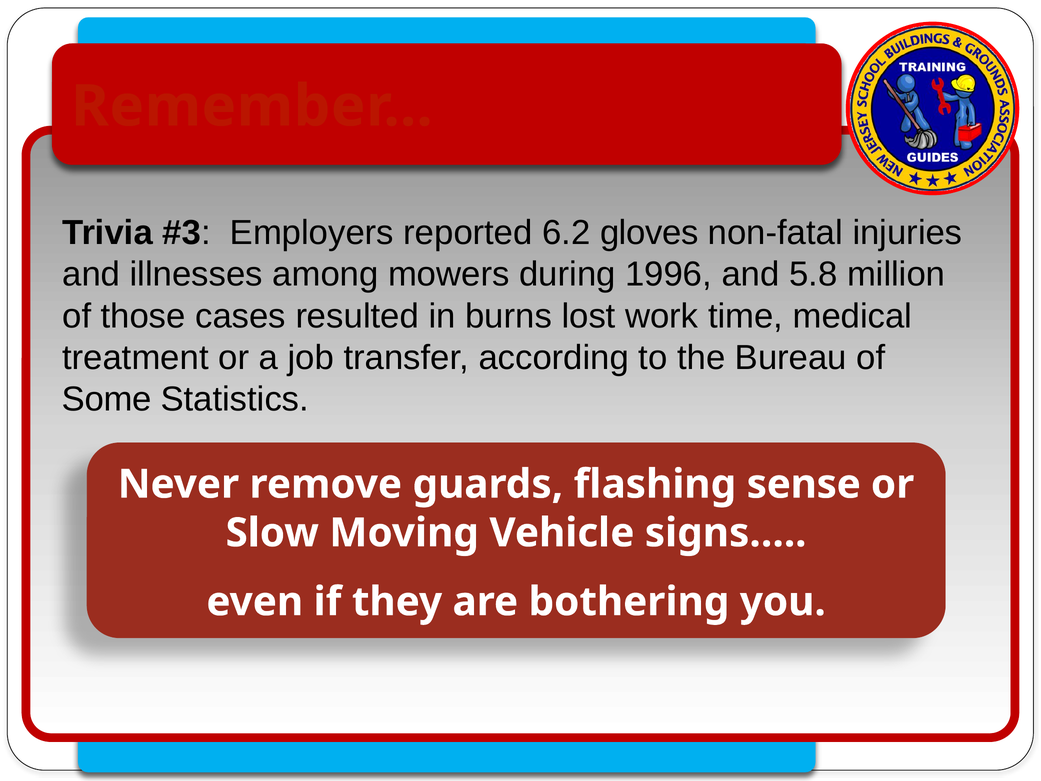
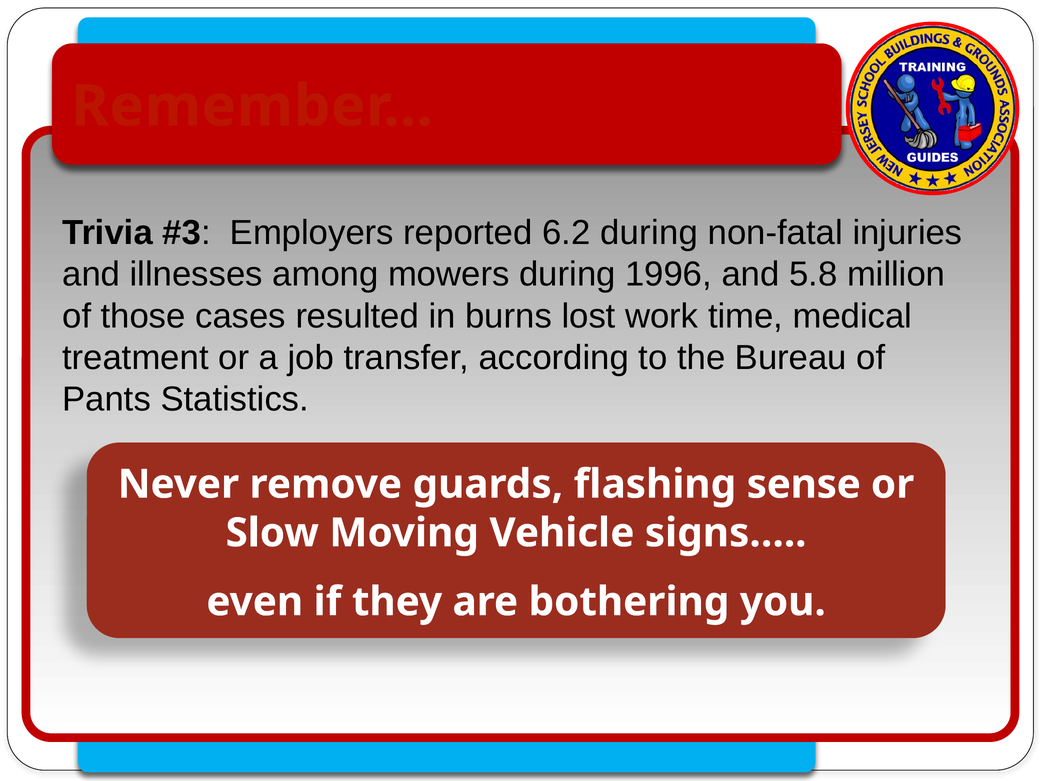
gloves: gloves -> during (649, 233)
Some: Some -> Pants (107, 399)
